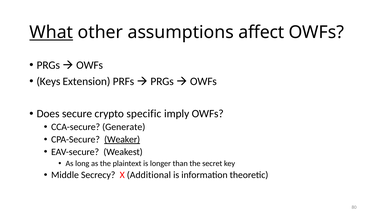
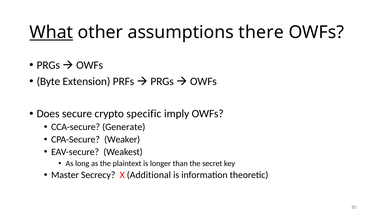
affect: affect -> there (261, 32)
Keys: Keys -> Byte (48, 81)
Weaker underline: present -> none (122, 140)
Middle: Middle -> Master (65, 175)
